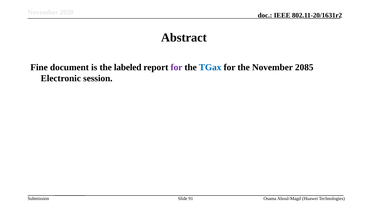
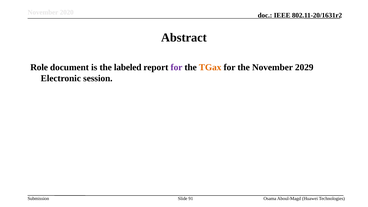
Fine: Fine -> Role (39, 67)
TGax colour: blue -> orange (210, 67)
2085: 2085 -> 2029 (304, 67)
